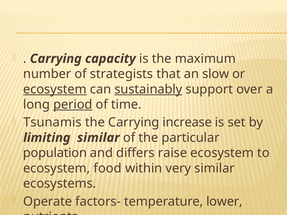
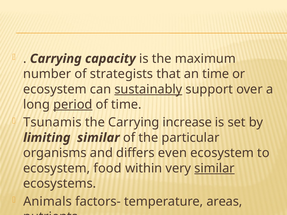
an slow: slow -> time (216, 74)
ecosystem underline: present -> none (55, 89)
population: population -> organisms (55, 153)
raise: raise -> even (172, 153)
similar underline: none -> present (214, 168)
Operate: Operate -> Animals (47, 202)
lower: lower -> areas (224, 202)
